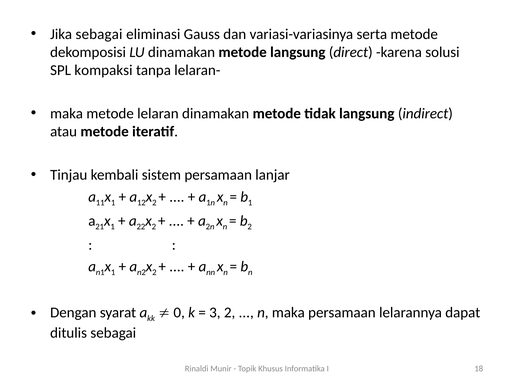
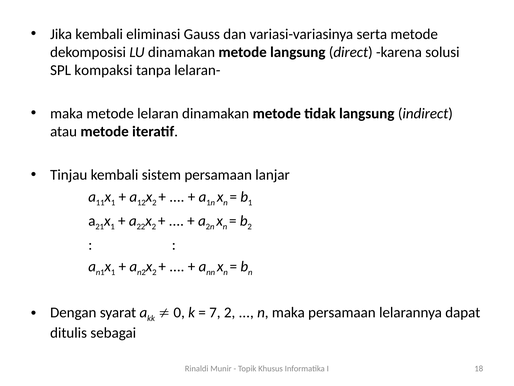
Jika sebagai: sebagai -> kembali (99, 34)
3: 3 -> 7 (215, 312)
